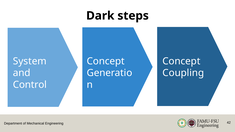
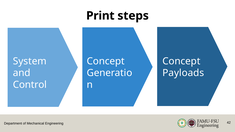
Dark: Dark -> Print (100, 16)
Coupling: Coupling -> Payloads (183, 73)
